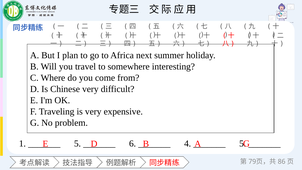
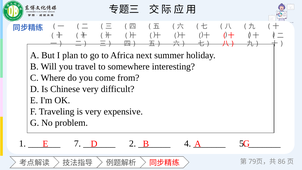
5: 5 -> 7 (77, 143)
6: 6 -> 2 (133, 143)
